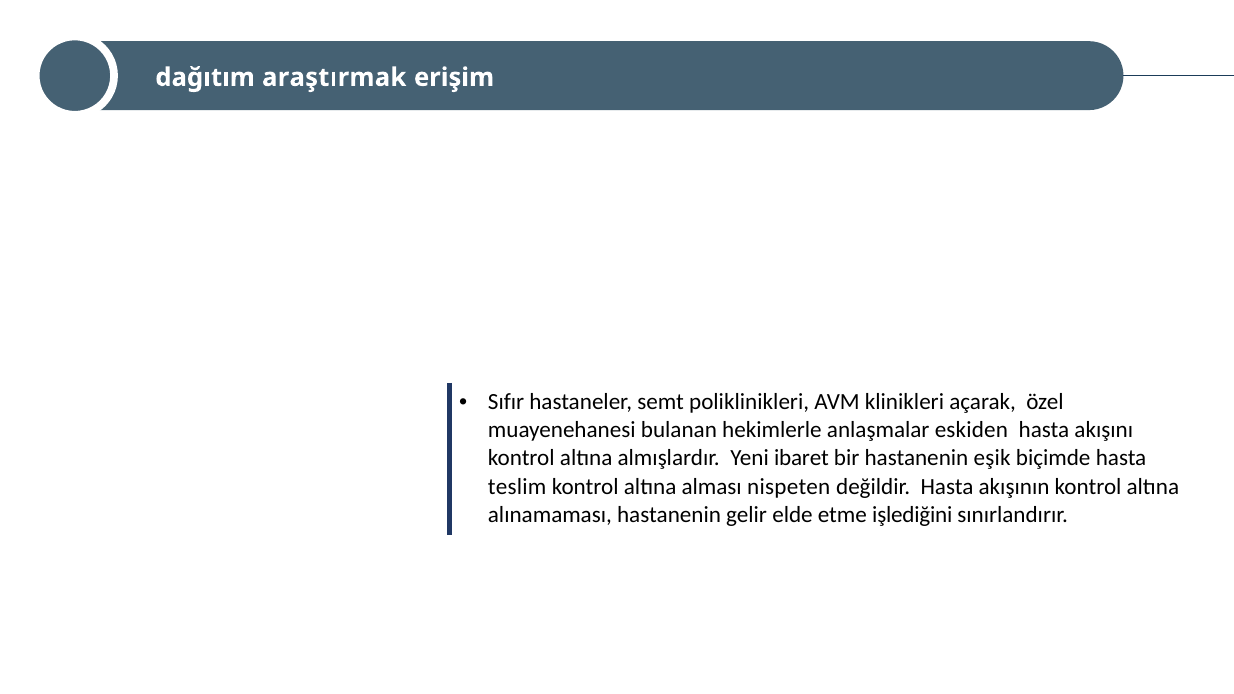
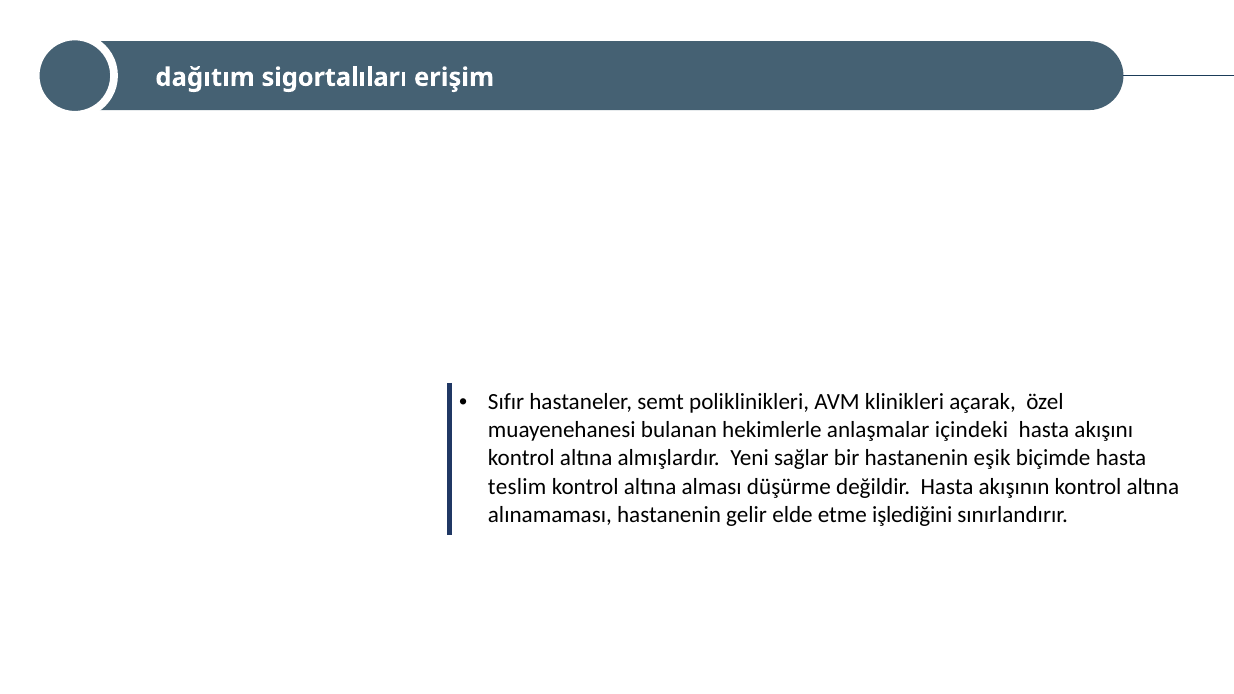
araştırmak: araştırmak -> sigortalıları (334, 77)
eskiden: eskiden -> içindeki (971, 430)
ibaret: ibaret -> sağlar (801, 458)
nispeten: nispeten -> düşürme (789, 487)
